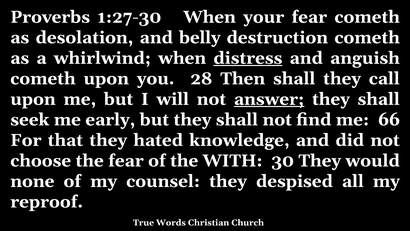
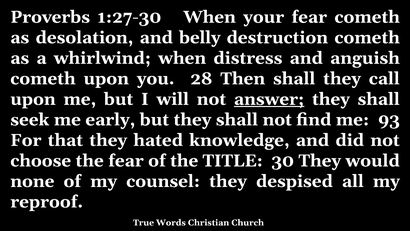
distress underline: present -> none (248, 58)
66: 66 -> 93 (389, 120)
WITH: WITH -> TITLE (233, 161)
